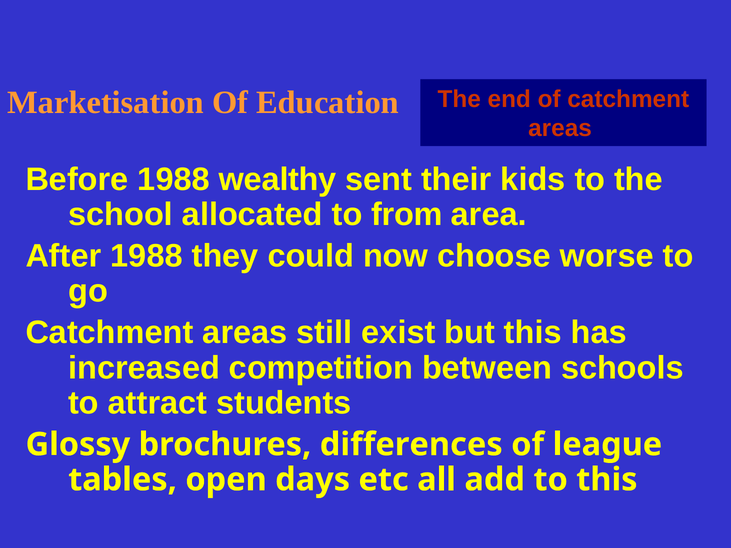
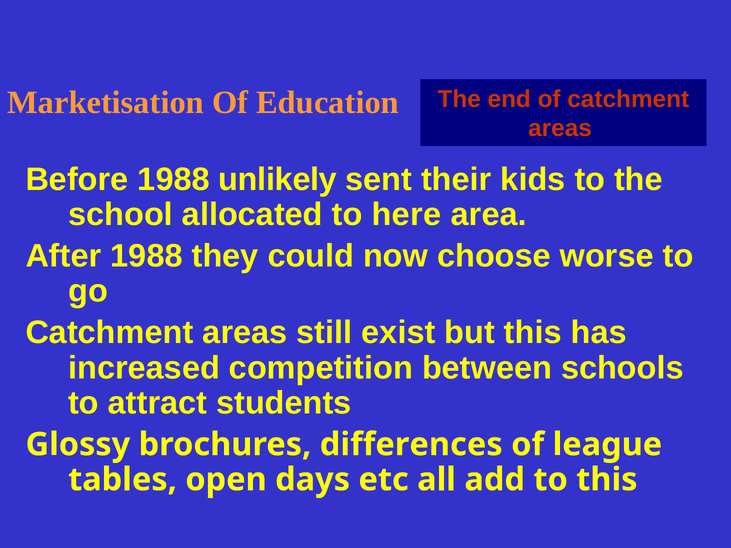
wealthy: wealthy -> unlikely (278, 179)
from: from -> here (406, 215)
